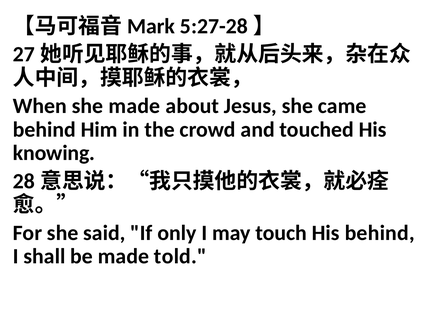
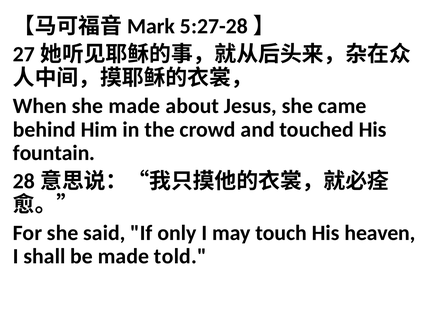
knowing: knowing -> fountain (54, 153)
His behind: behind -> heaven (380, 233)
